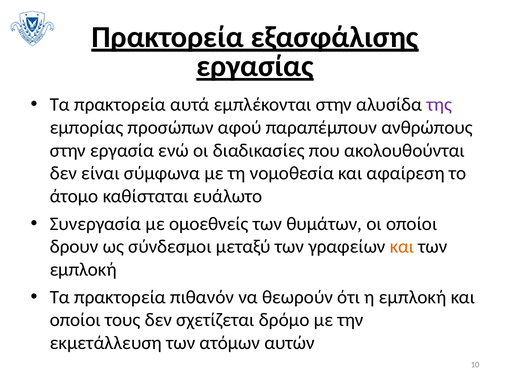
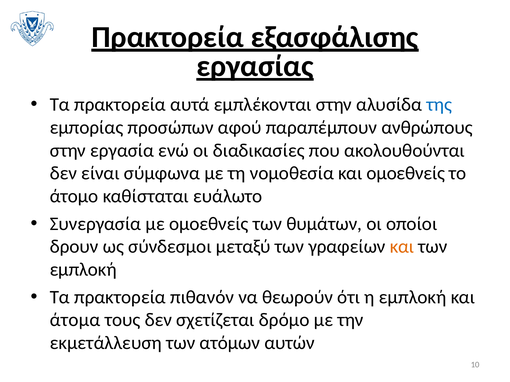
της colour: purple -> blue (439, 105)
και αφαίρεση: αφαίρεση -> ομοεθνείς (406, 174)
οποίοι: οποίοι -> άτομα (75, 320)
